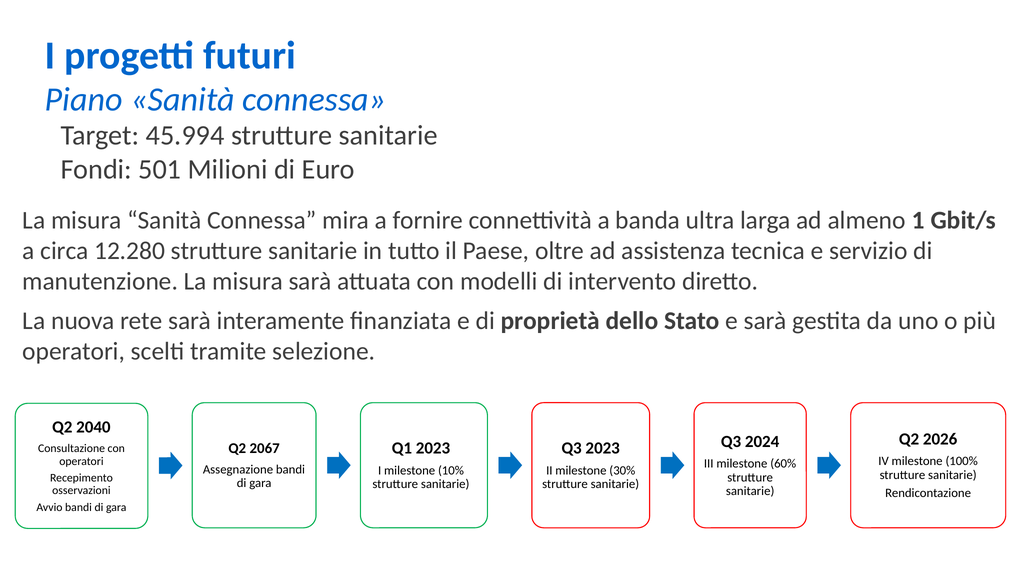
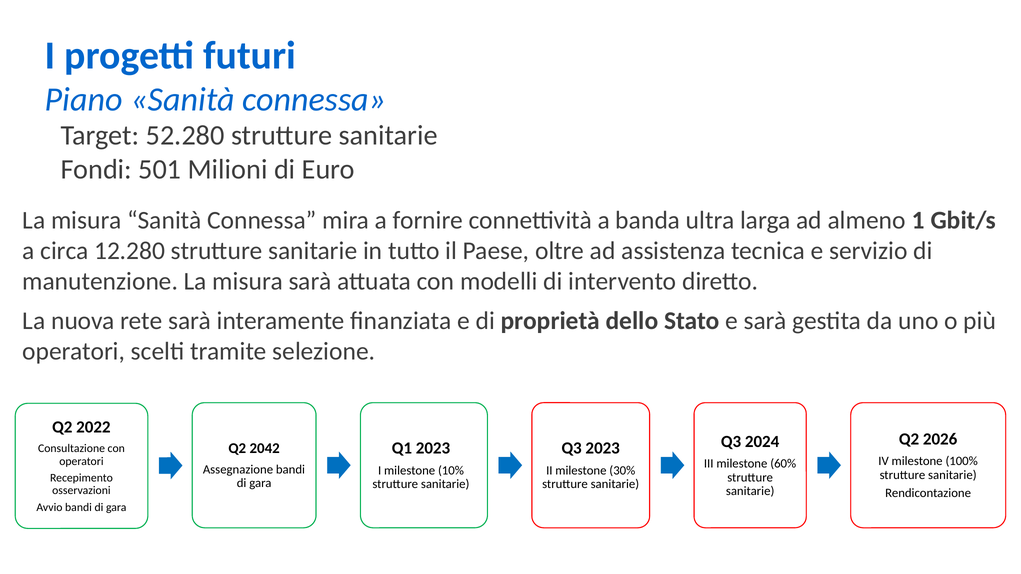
45.994: 45.994 -> 52.280 (185, 136)
2040: 2040 -> 2022 (93, 427)
2067: 2067 -> 2042 (265, 449)
